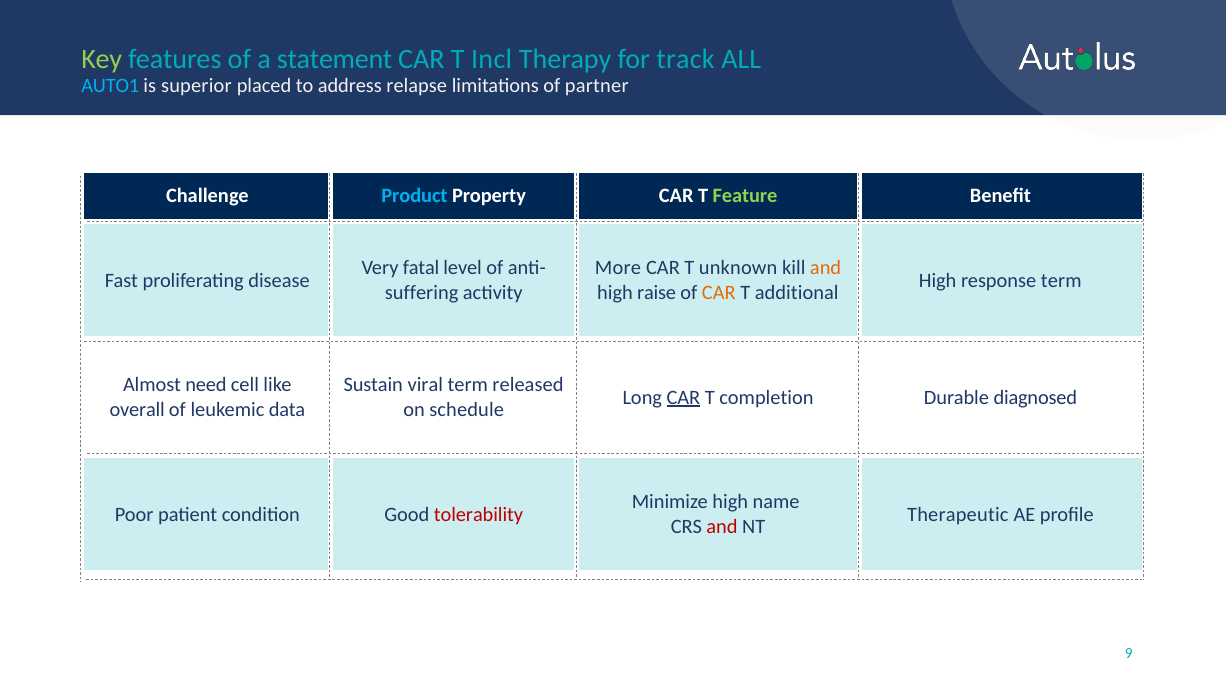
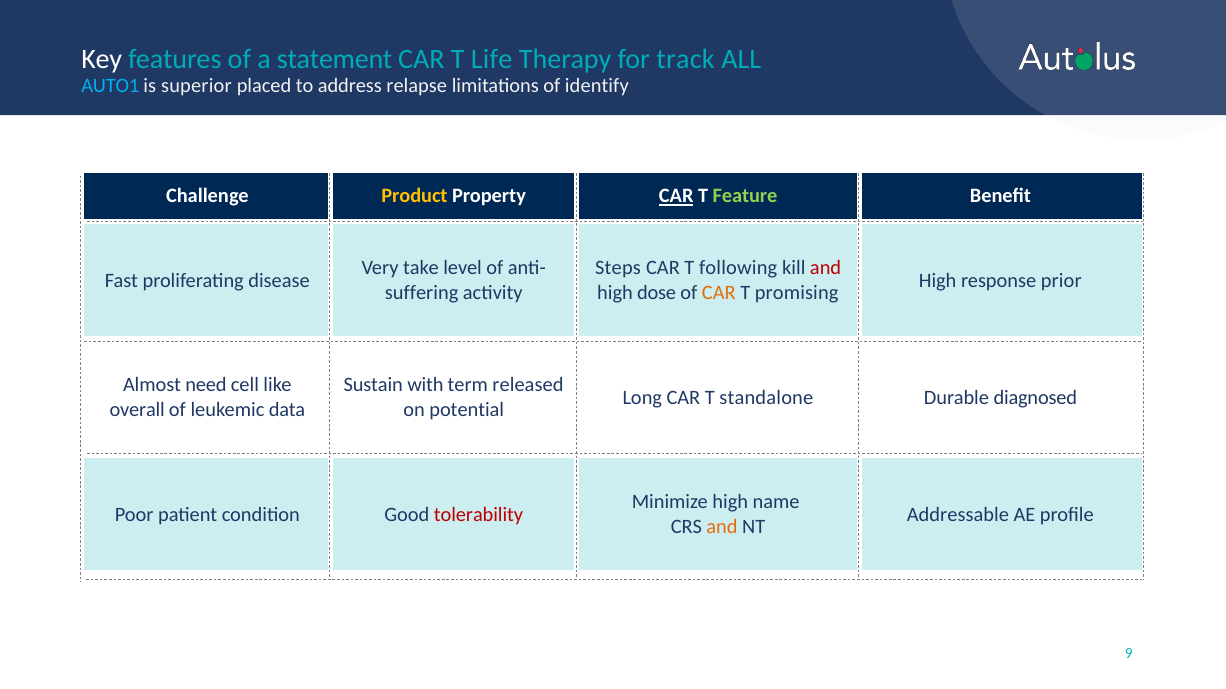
Key colour: light green -> white (102, 60)
Incl: Incl -> Life (492, 60)
partner: partner -> identify (597, 86)
Product colour: light blue -> yellow (414, 196)
CAR underline: none -> present (676, 196)
fatal: fatal -> take (421, 268)
More: More -> Steps (618, 268)
unknown: unknown -> following (738, 268)
and colour: orange -> red (826, 268)
response term: term -> prior (1061, 281)
raise: raise -> dose (657, 293)
additional: additional -> promising (797, 293)
viral: viral -> with (425, 385)
CAR underline: present -> none (683, 398)
completion: completion -> standalone (766, 398)
schedule: schedule -> potential (467, 410)
Therapeutic: Therapeutic -> Addressable (958, 515)
and colour: red -> orange (722, 527)
